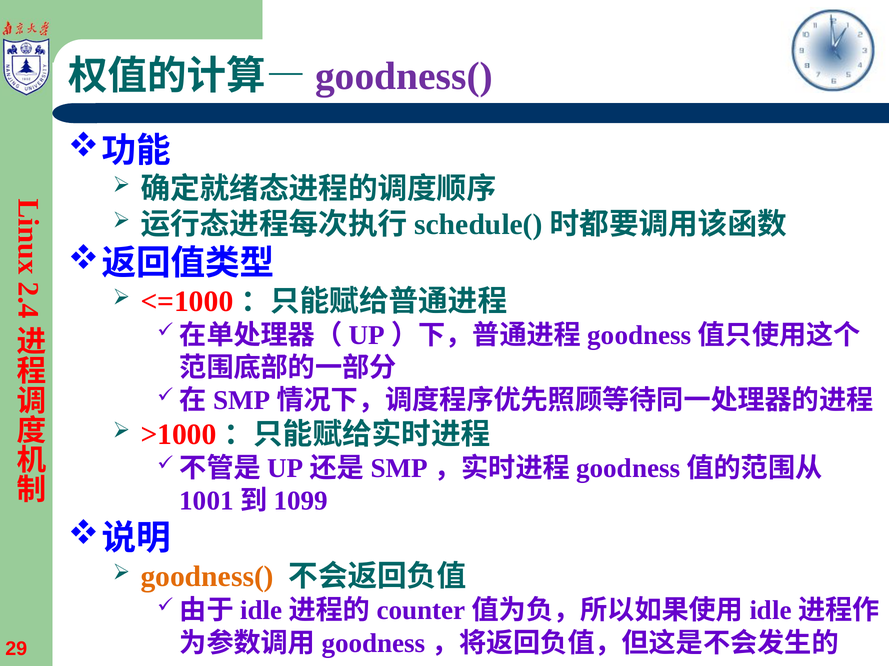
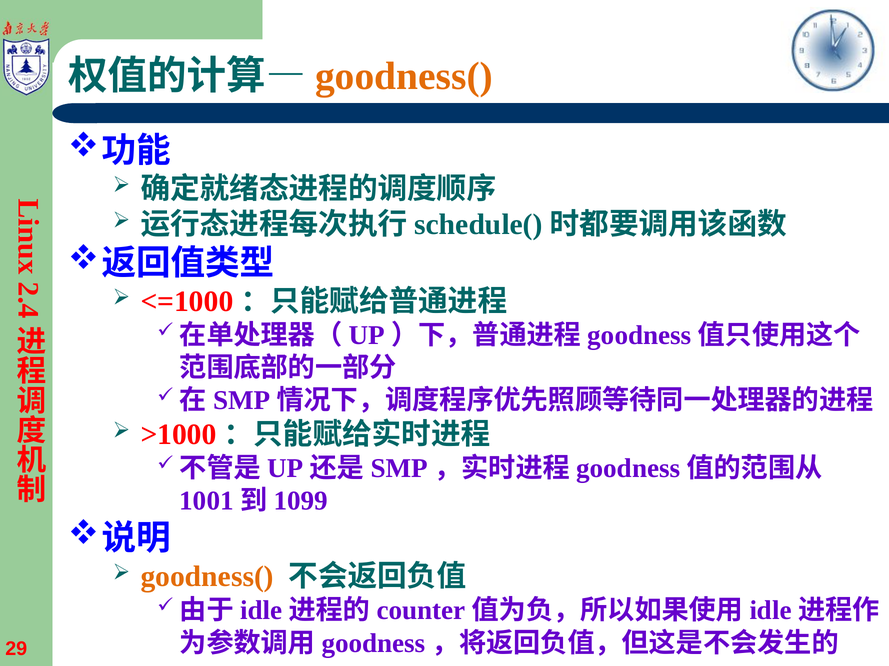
goodness( colour: purple -> orange (404, 76)
